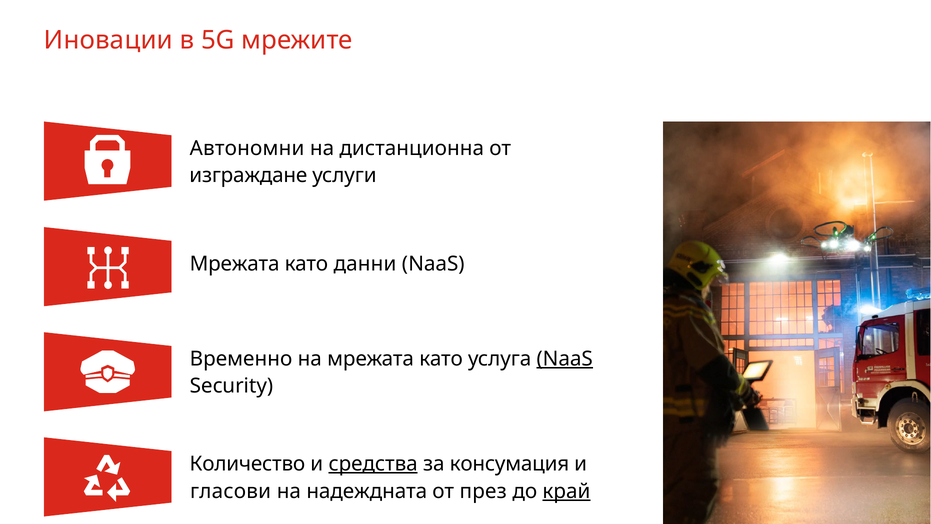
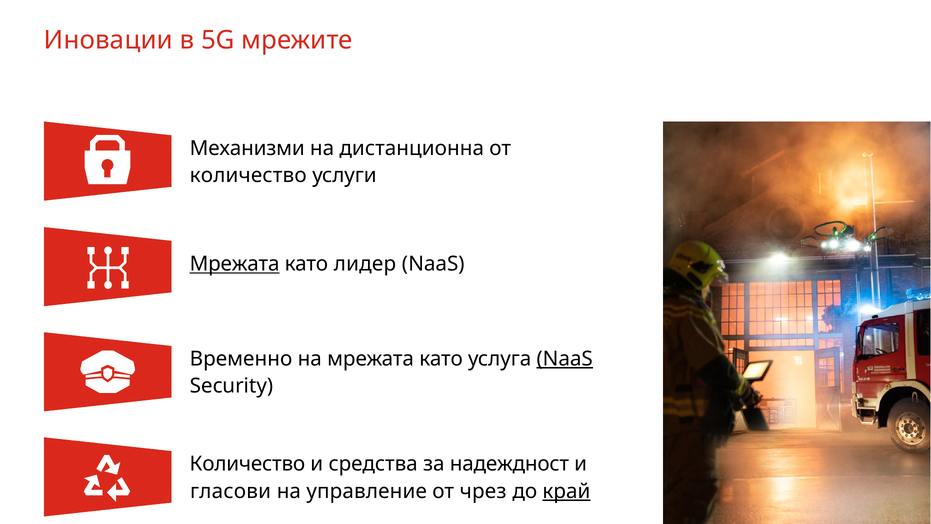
Автономни: Автономни -> Механизми (247, 148)
изграждане: изграждане -> количество (248, 175)
Мрежата underline: none -> present (235, 264)
данни: данни -> лидер (365, 264)
средства underline: present -> none (373, 464)
консумация: консумация -> надеждност (509, 464)
надеждната: надеждната -> управление (367, 491)
през: през -> чрез (483, 491)
